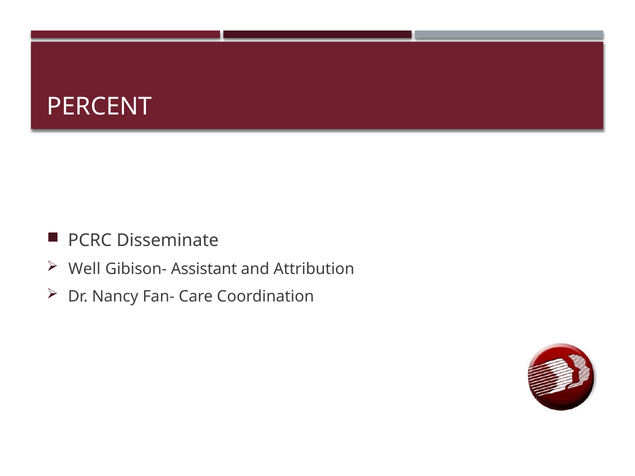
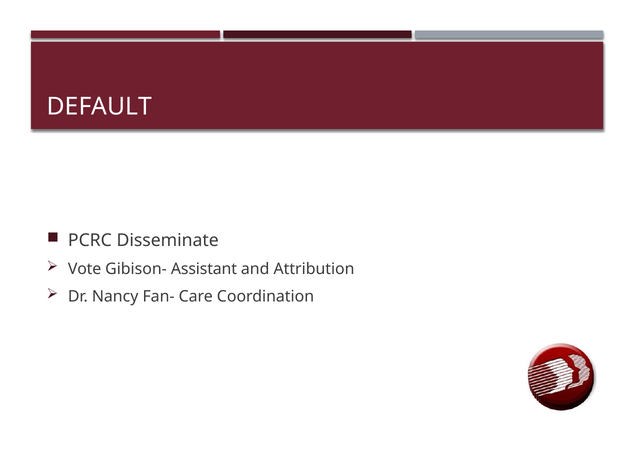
PERCENT: PERCENT -> DEFAULT (99, 107)
Well: Well -> Vote (85, 269)
